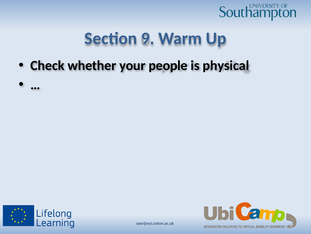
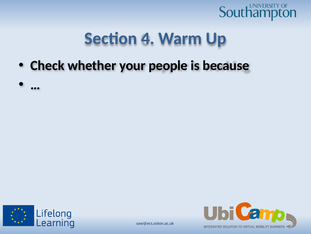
9: 9 -> 4 (148, 38)
physical: physical -> because (226, 65)
